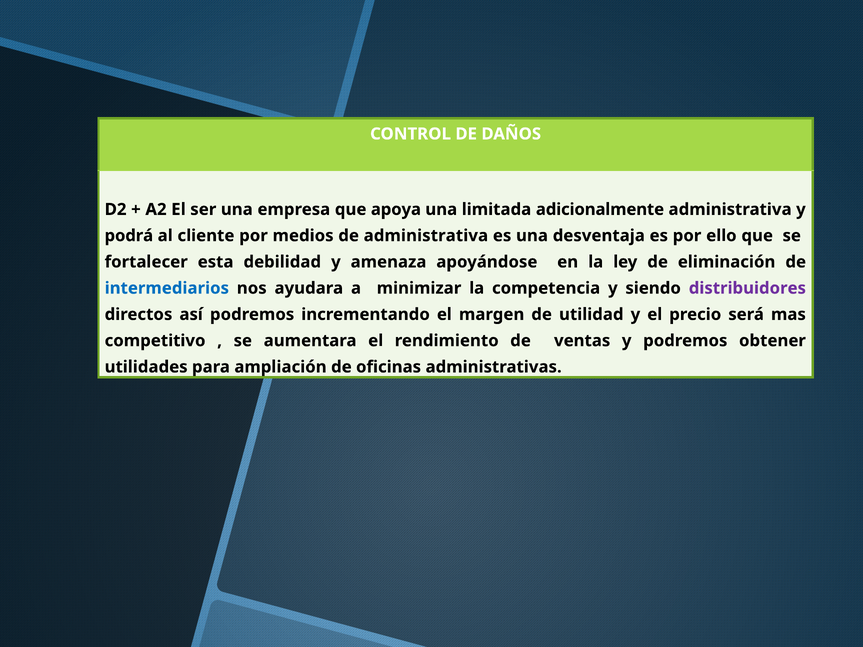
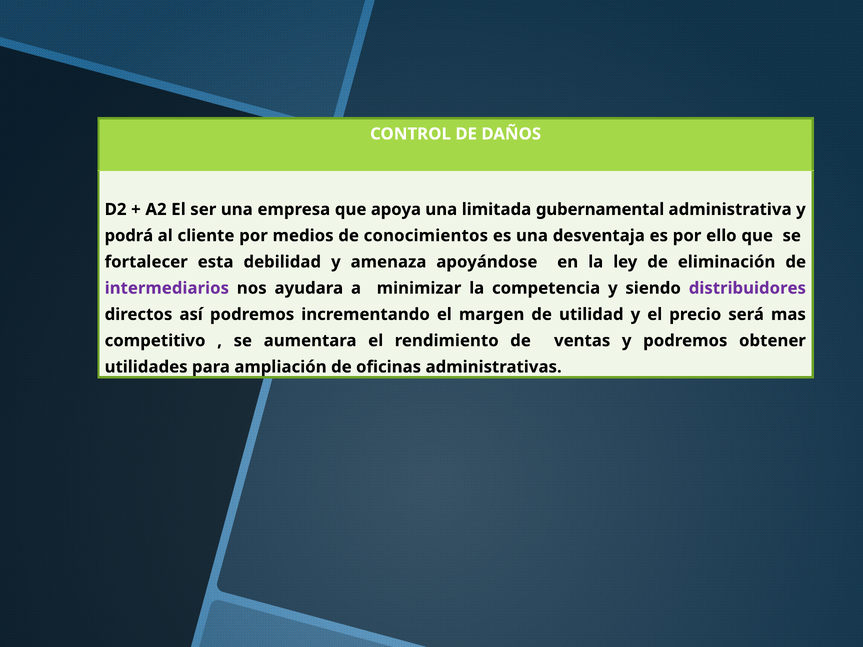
adicionalmente: adicionalmente -> gubernamental (600, 209)
de administrativa: administrativa -> conocimientos (426, 236)
intermediarios colour: blue -> purple (167, 288)
